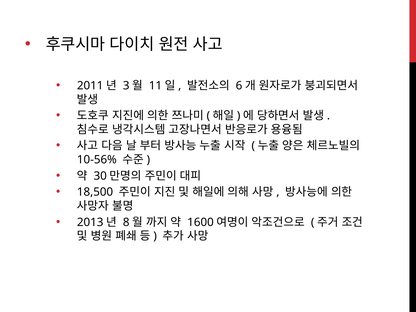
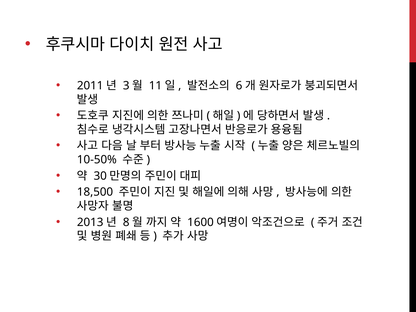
10-56%: 10-56% -> 10-50% (97, 160)
